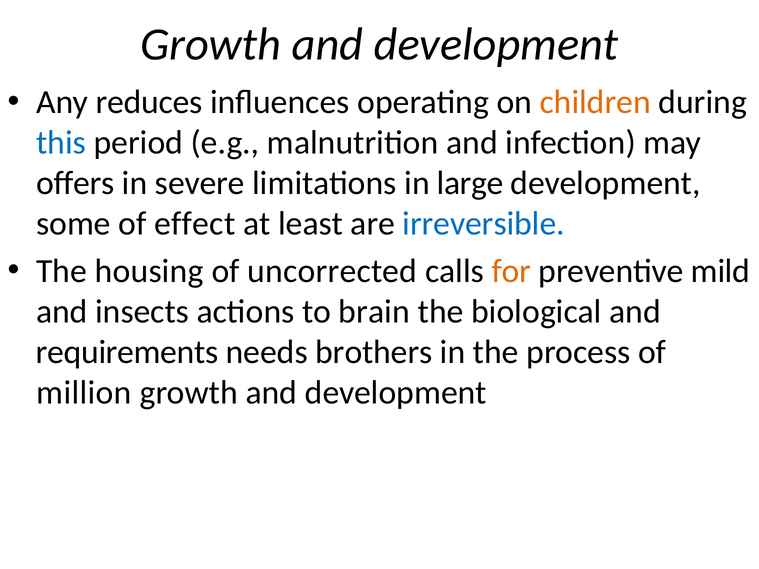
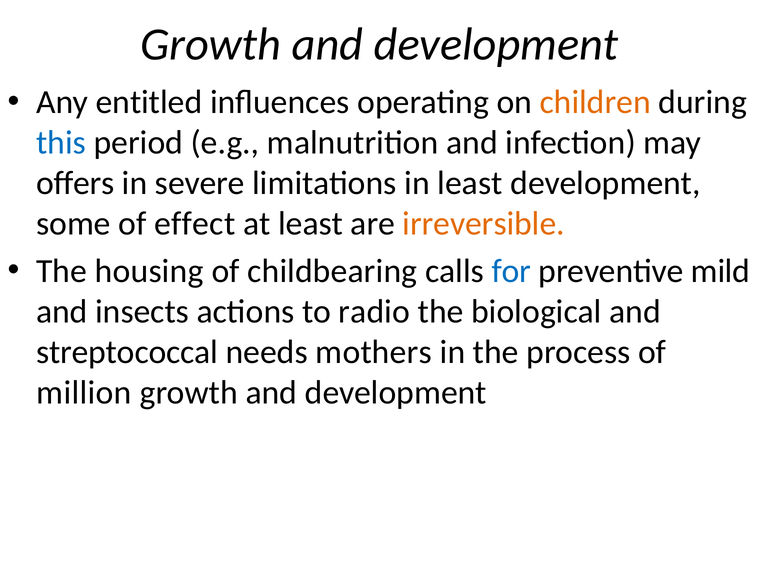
reduces: reduces -> entitled (149, 102)
in large: large -> least (470, 183)
irreversible colour: blue -> orange (484, 224)
uncorrected: uncorrected -> childbearing (332, 271)
for colour: orange -> blue (511, 271)
brain: brain -> radio (374, 312)
requirements: requirements -> streptococcal (127, 352)
brothers: brothers -> mothers (374, 352)
